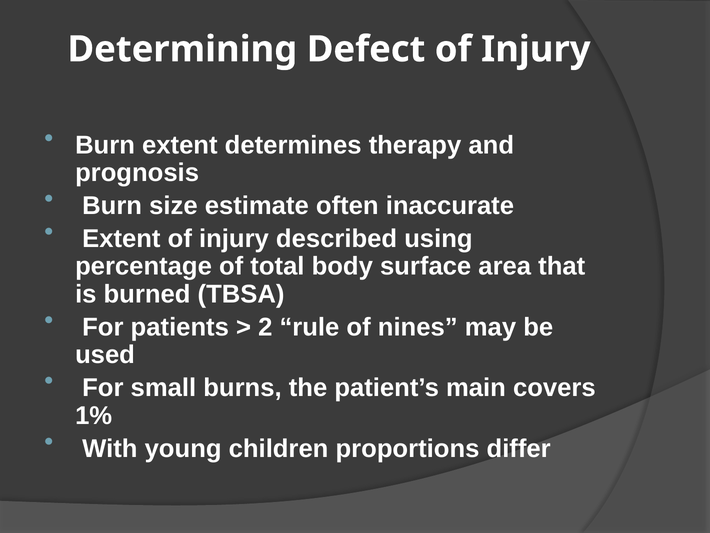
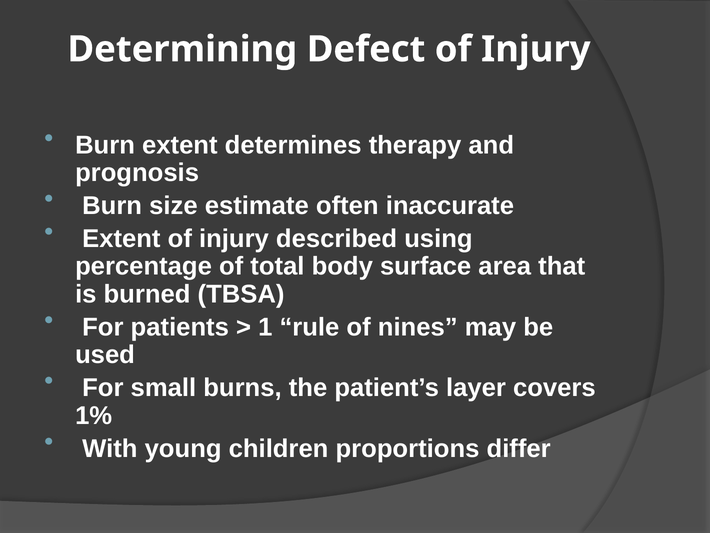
2: 2 -> 1 (265, 327)
main: main -> layer (476, 388)
